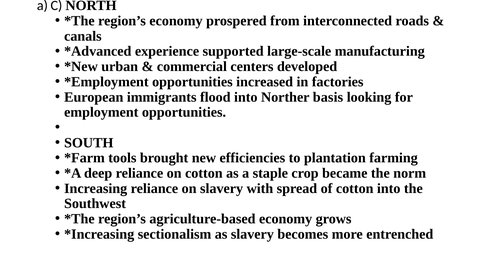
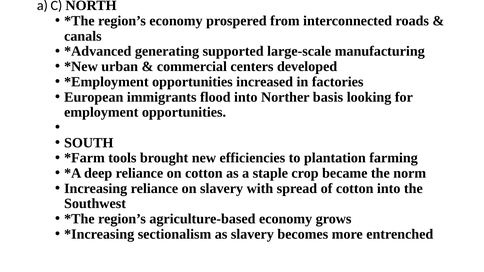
experience: experience -> generating (167, 51)
